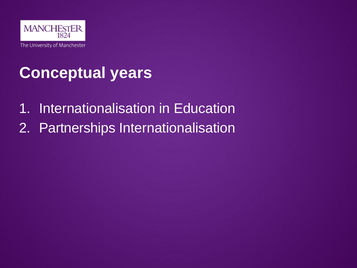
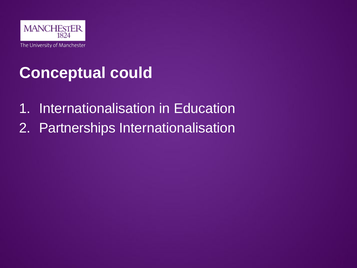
years: years -> could (131, 73)
